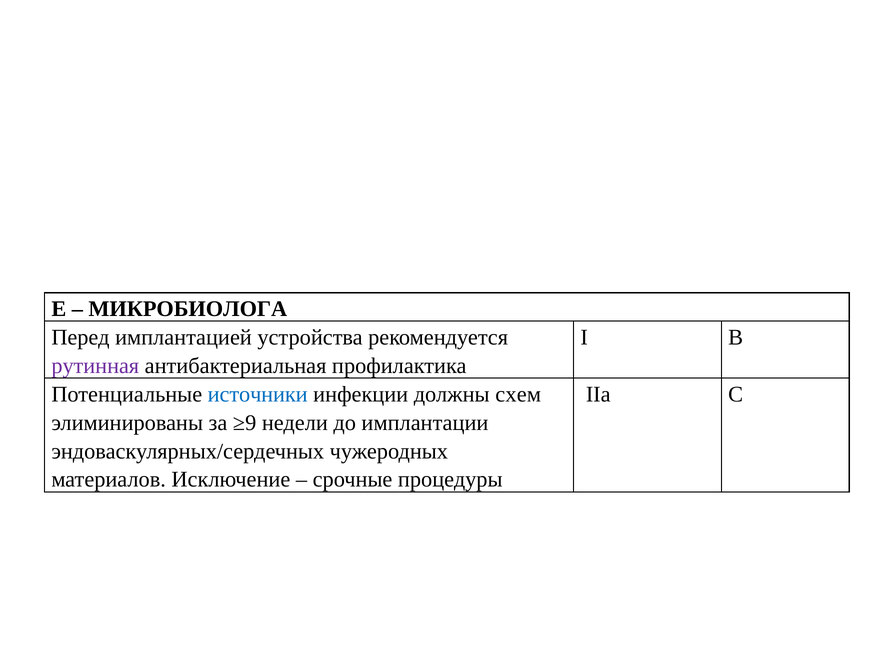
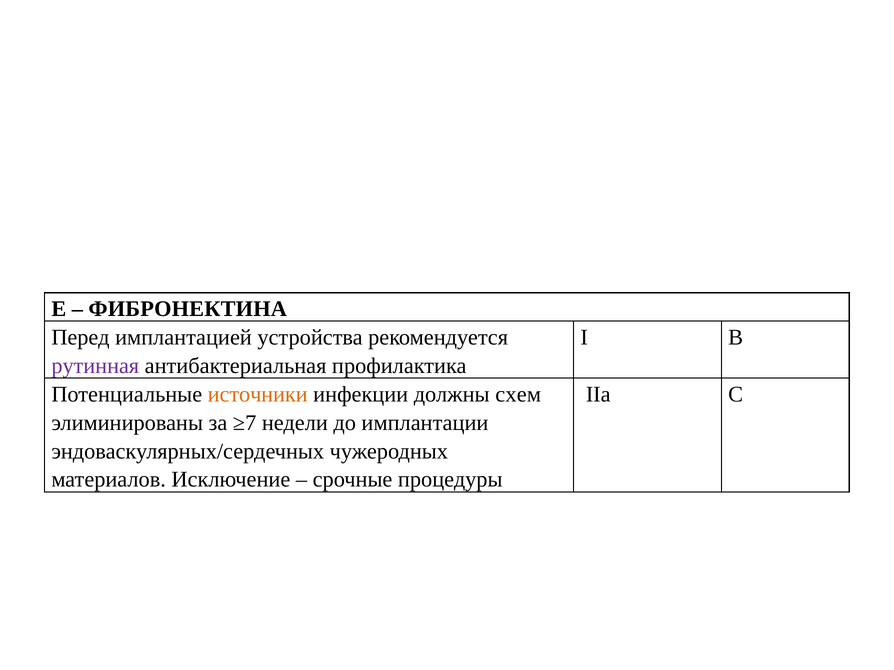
МИКРОБИОЛОГА: МИКРОБИОЛОГА -> ФИБРОНЕКТИНА (188, 309)
источники colour: blue -> orange (258, 395)
≥9: ≥9 -> ≥7 (245, 423)
